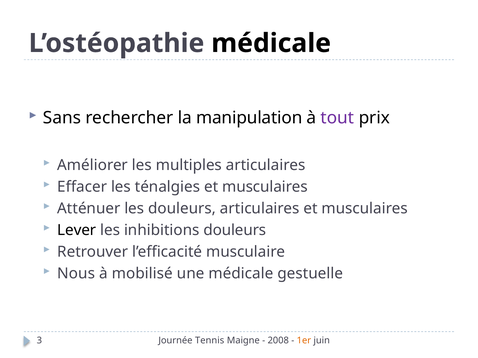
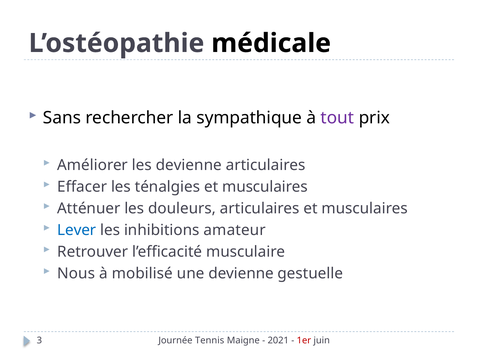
manipulation: manipulation -> sympathique (249, 118)
les multiples: multiples -> devienne (189, 165)
Lever colour: black -> blue (77, 230)
inhibitions douleurs: douleurs -> amateur (235, 230)
une médicale: médicale -> devienne (241, 274)
2008: 2008 -> 2021 (278, 341)
1er colour: orange -> red (304, 341)
